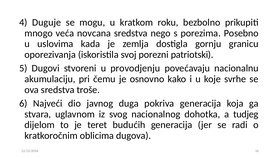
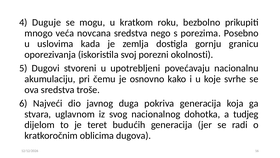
patriotski: patriotski -> okolnosti (192, 54)
provodjenju: provodjenju -> upotrebljeni (135, 68)
